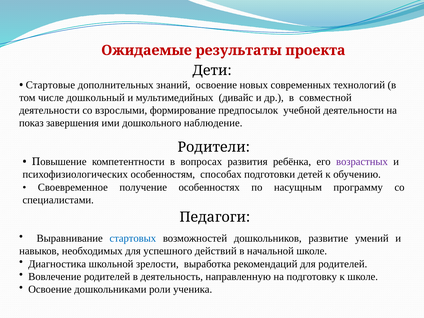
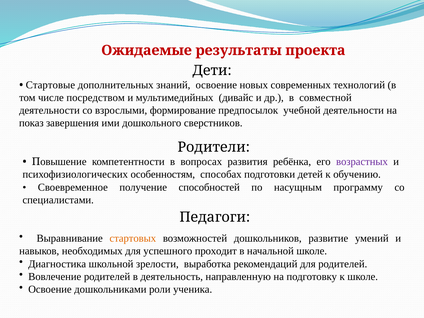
дошкольный: дошкольный -> посредством (96, 98)
наблюдение: наблюдение -> сверстников (213, 123)
особенностях: особенностях -> способностей (209, 187)
стартовых colour: blue -> orange (133, 238)
действий: действий -> проходит (216, 251)
